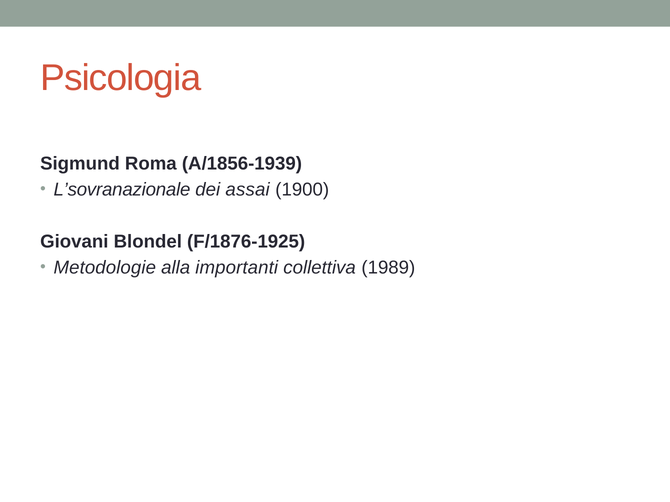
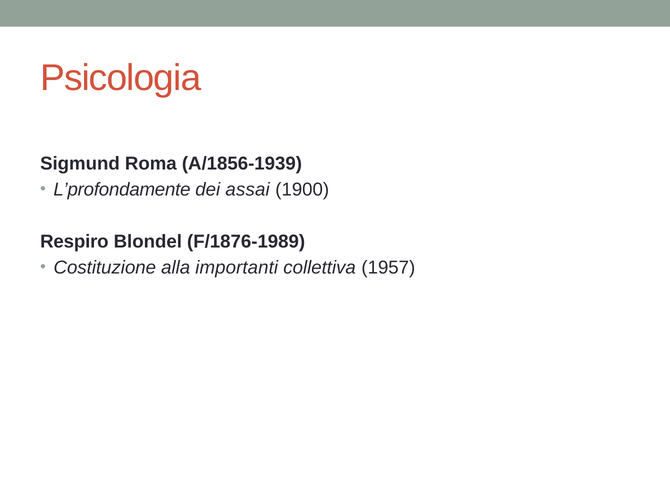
L’sovranazionale: L’sovranazionale -> L’profondamente (122, 190)
Giovani: Giovani -> Respiro (74, 242)
F/1876-1925: F/1876-1925 -> F/1876-1989 (246, 242)
Metodologie: Metodologie -> Costituzione (105, 268)
1989: 1989 -> 1957 (388, 268)
